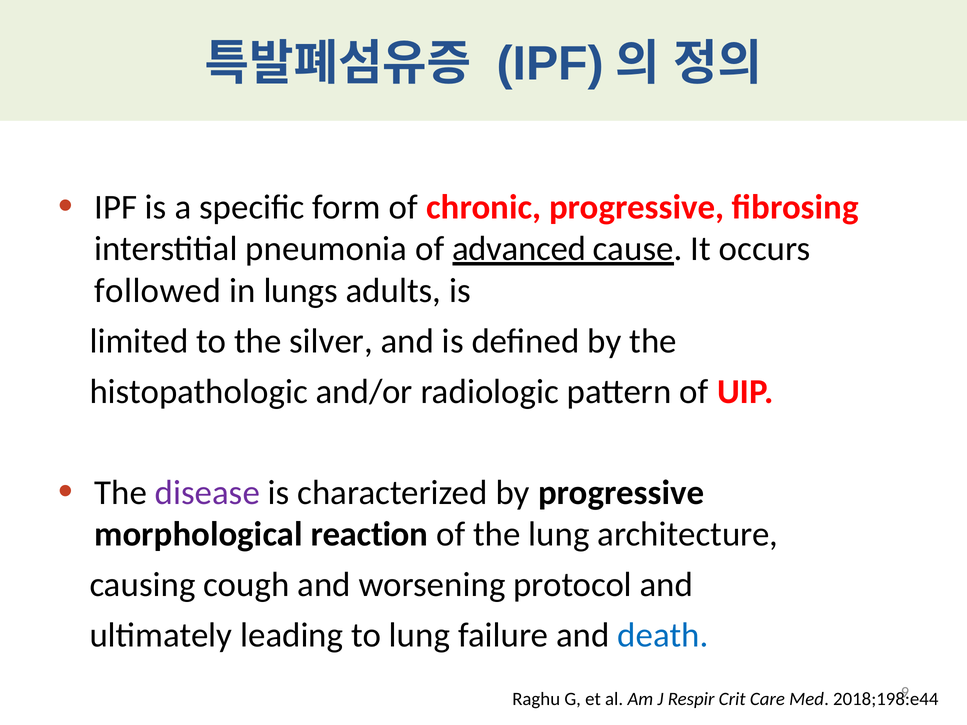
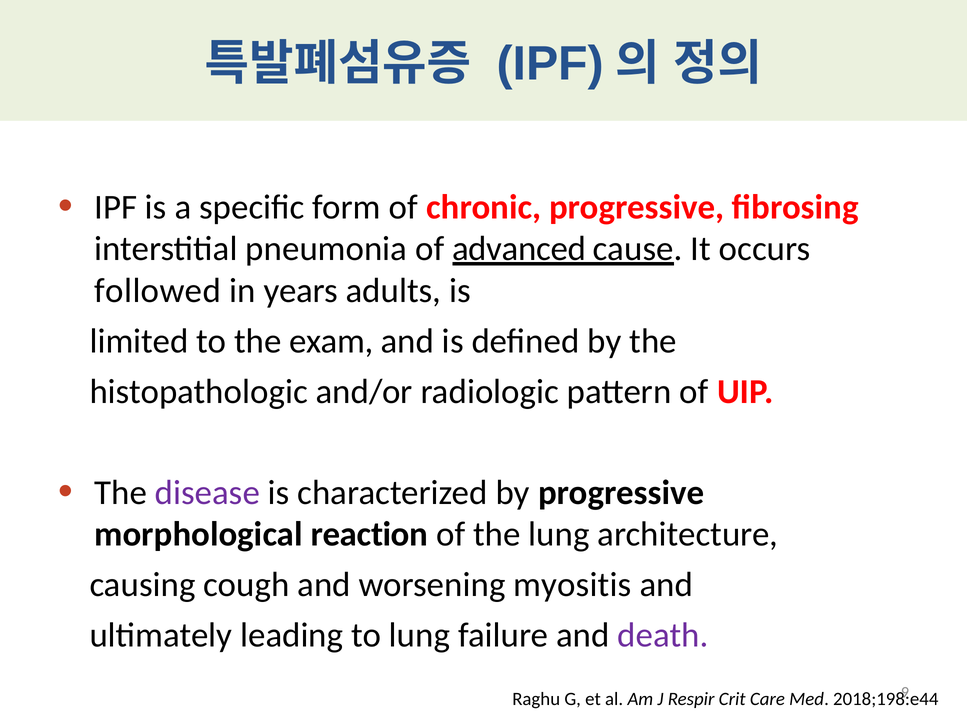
lungs: lungs -> years (301, 291)
silver: silver -> exam (331, 341)
protocol: protocol -> myositis (572, 585)
death colour: blue -> purple (663, 636)
